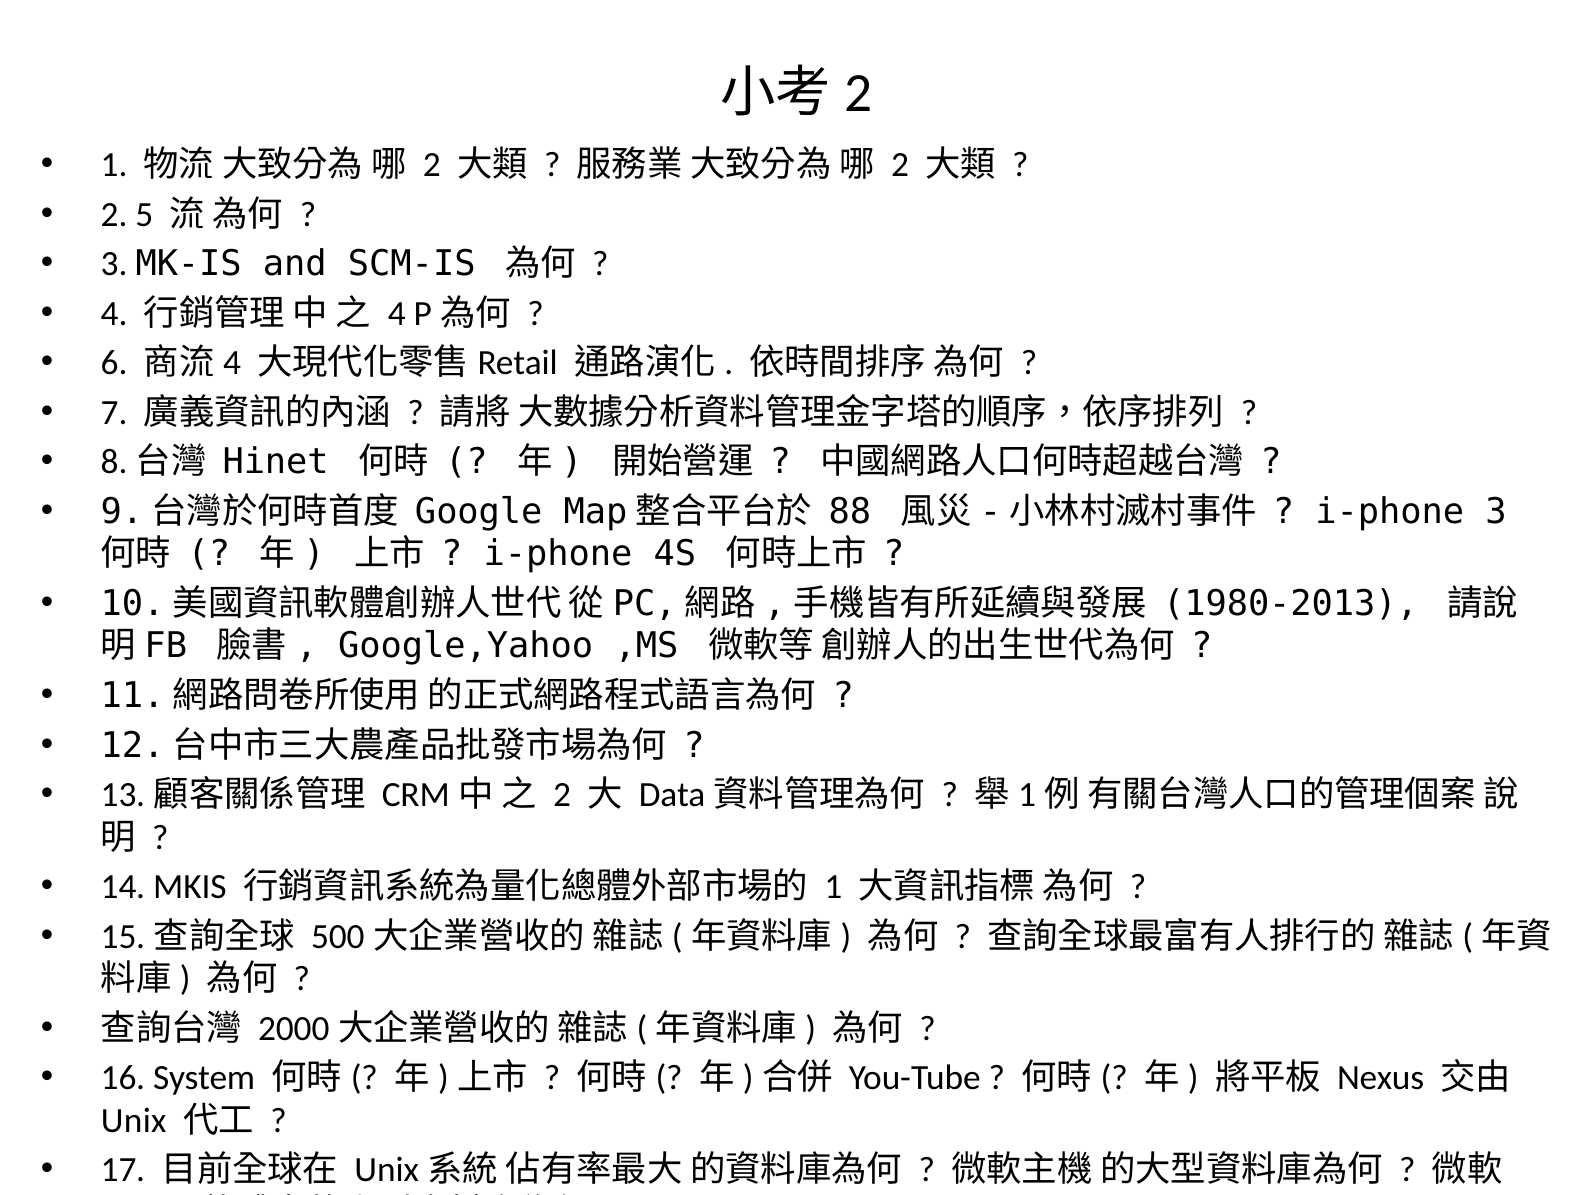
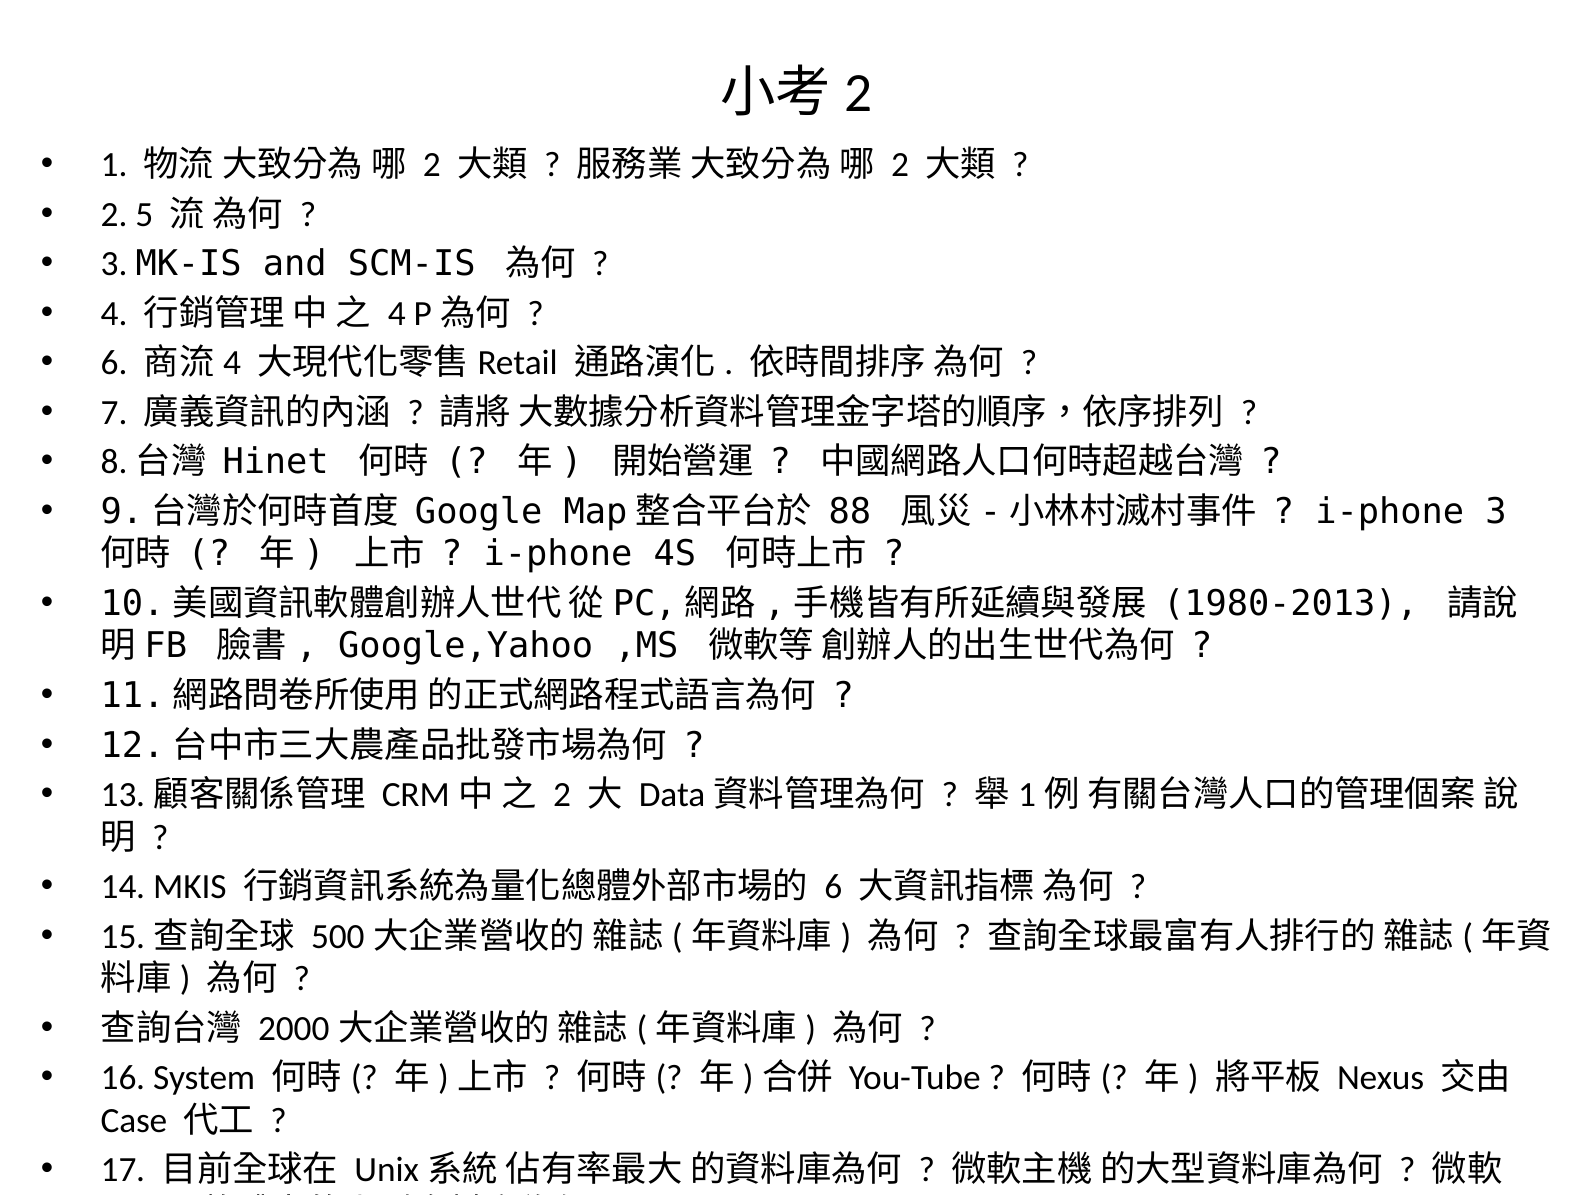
1: 1 -> 6 (833, 887)
Unix: Unix -> Case (134, 1120)
